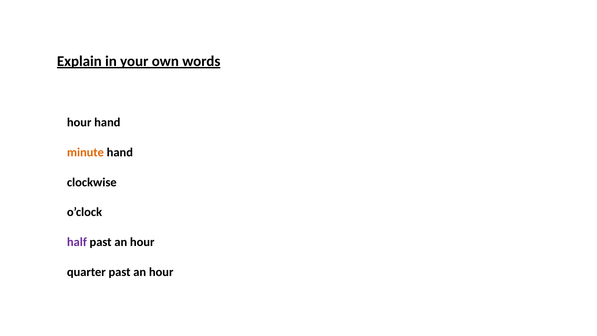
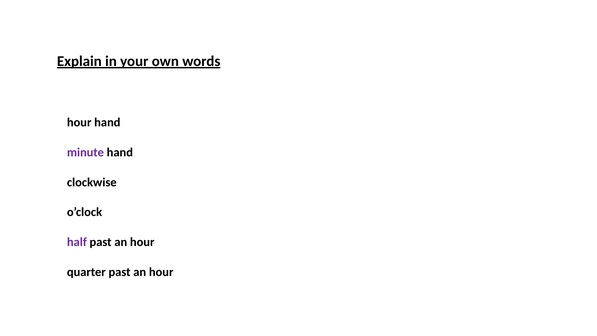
minute colour: orange -> purple (85, 152)
